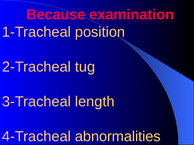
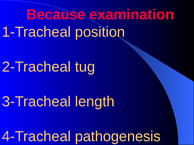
abnormalities: abnormalities -> pathogenesis (118, 137)
